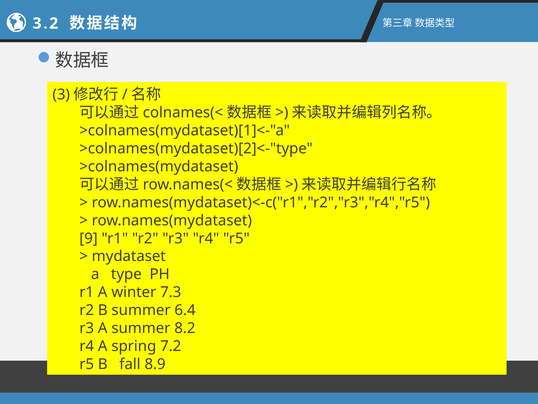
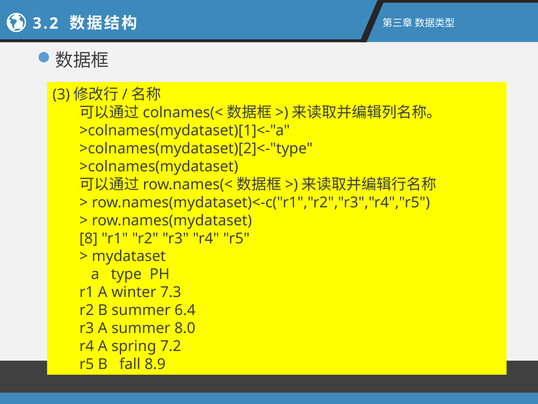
9: 9 -> 8 (89, 238)
8.2: 8.2 -> 8.0 (185, 328)
